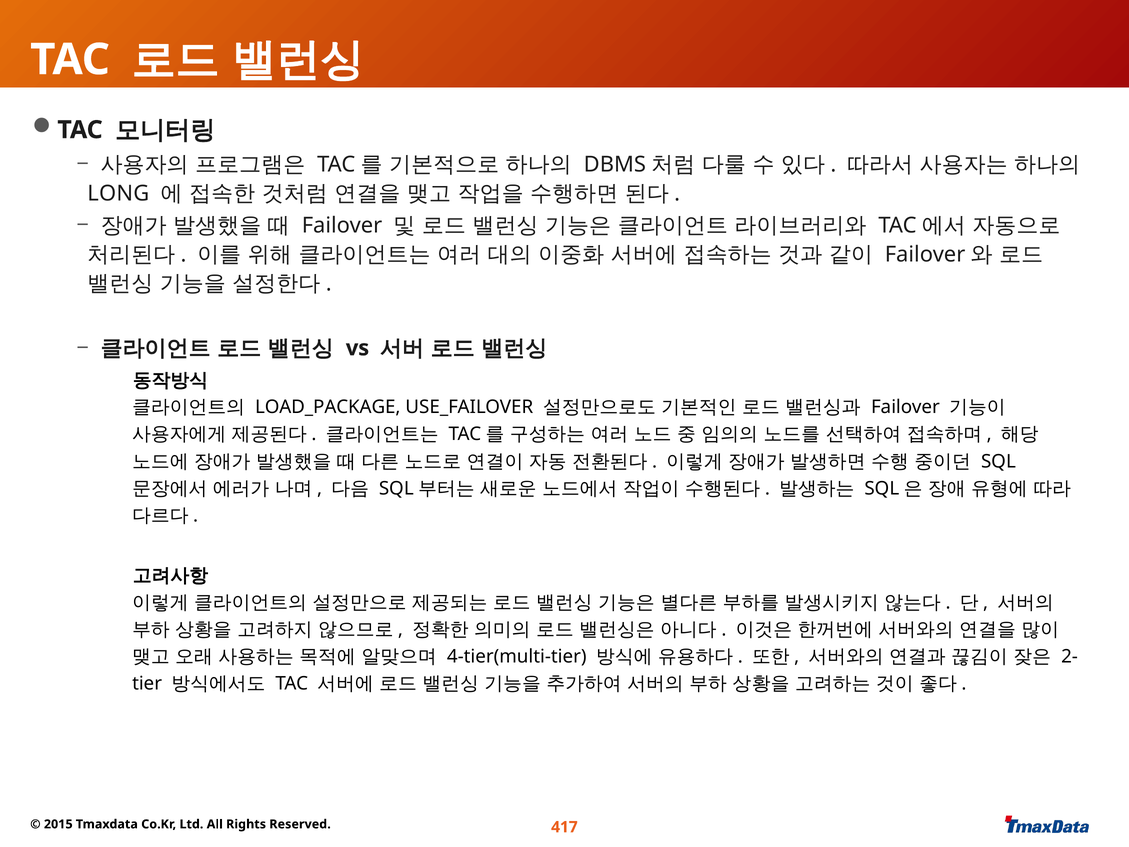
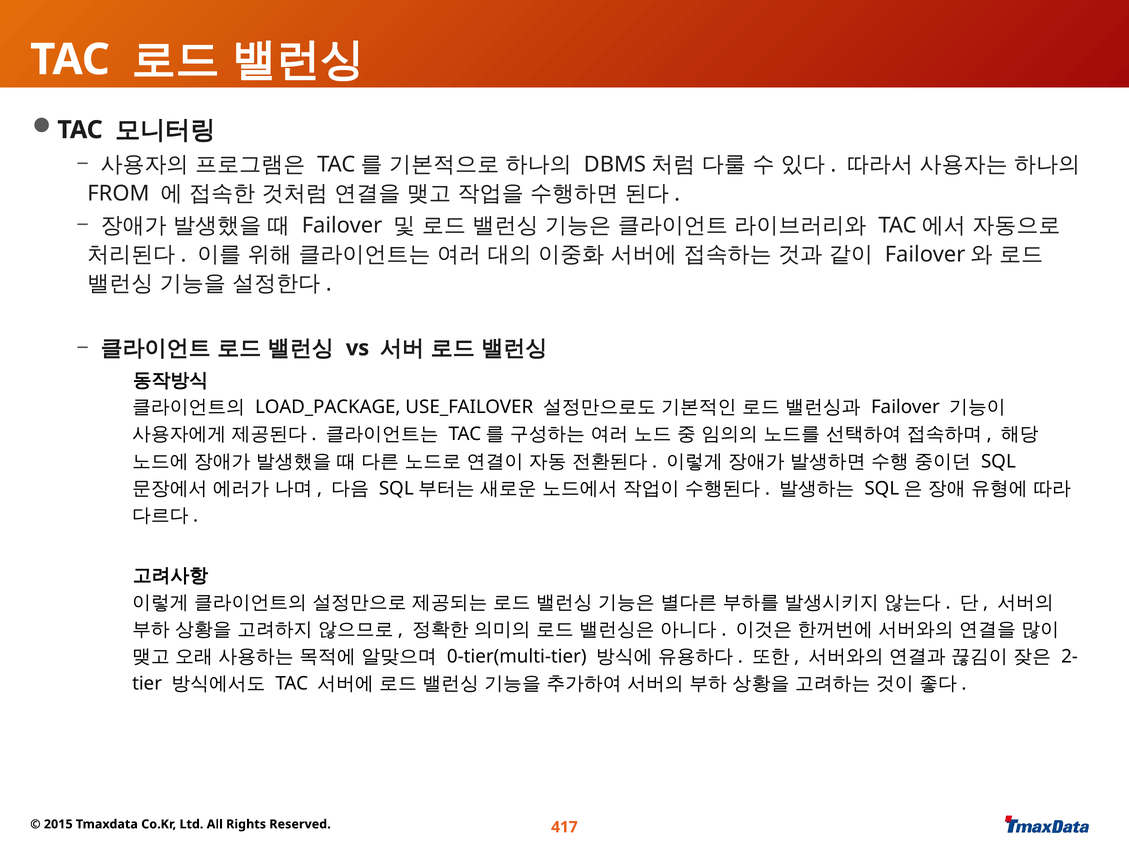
LONG: LONG -> FROM (118, 193)
4-tier(multi-tier: 4-tier(multi-tier -> 0-tier(multi-tier (517, 656)
